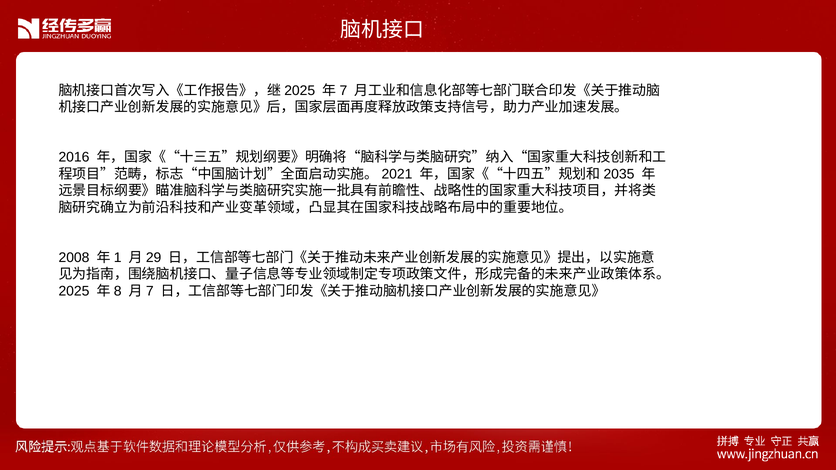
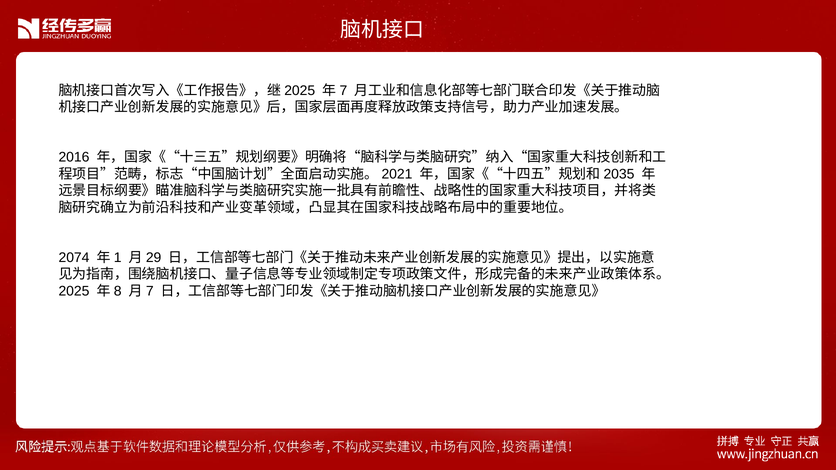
2008: 2008 -> 2074 (74, 258)
